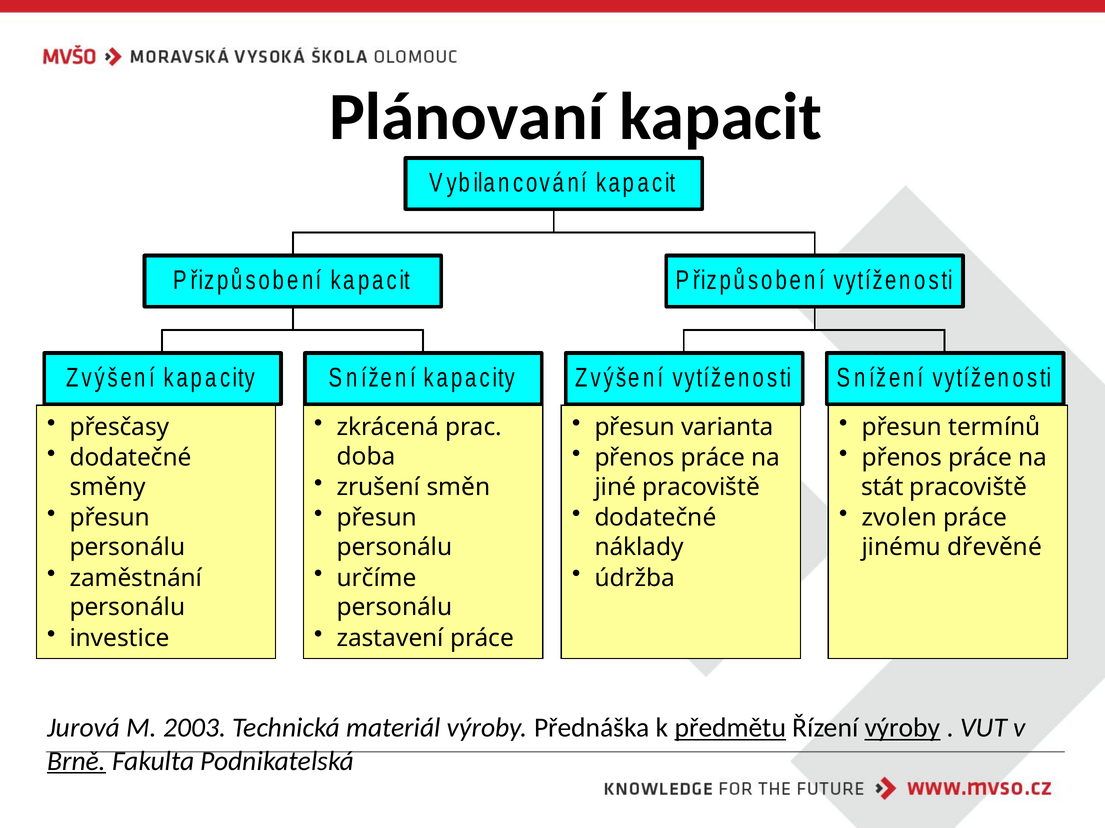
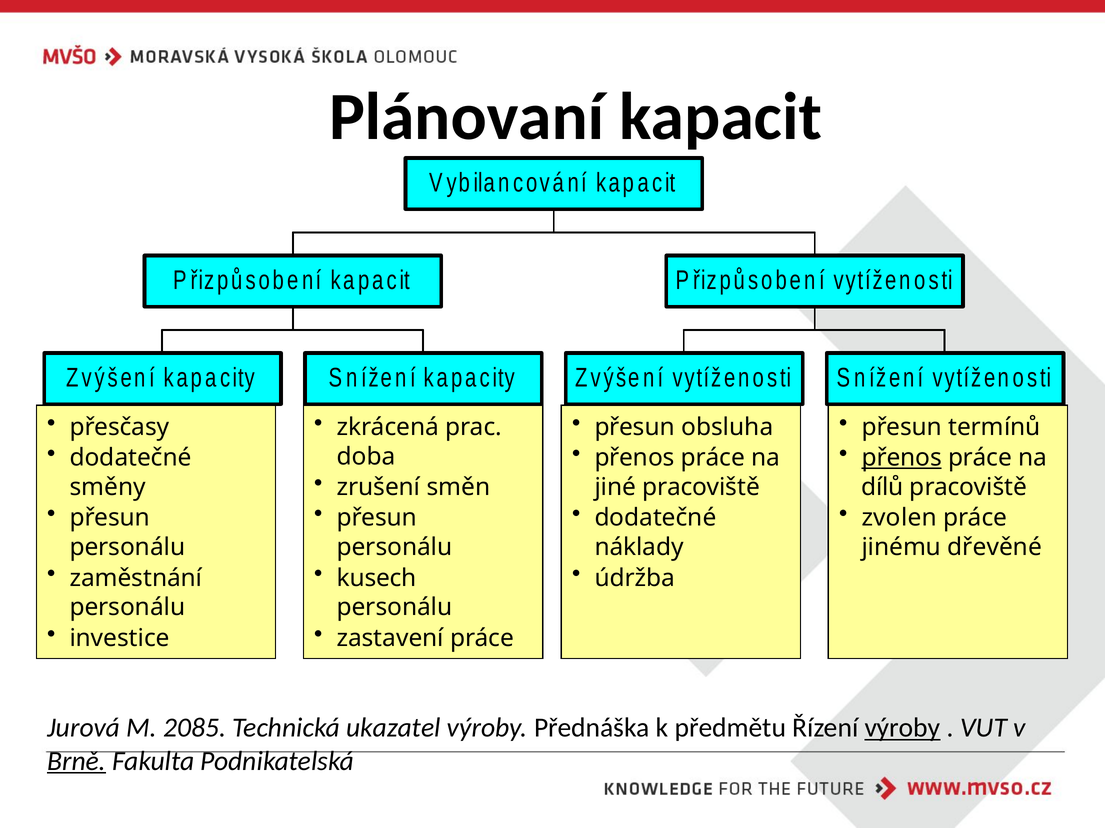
varianta: varianta -> obsluha (727, 428)
přenos underline: none -> present (902, 458)
stát: stát -> dílů (882, 488)
určíme: určíme -> kusech (377, 578)
2003: 2003 -> 2085 (195, 729)
materiál: materiál -> ukazatel (393, 729)
předmětu underline: present -> none (730, 729)
